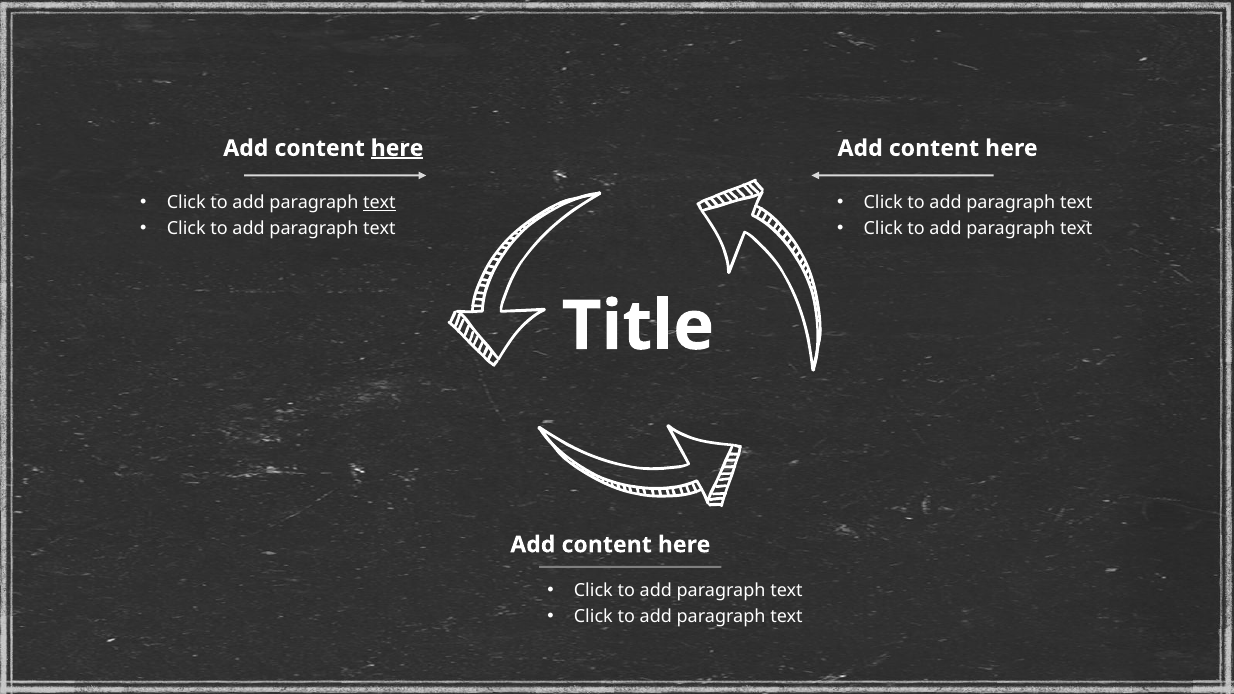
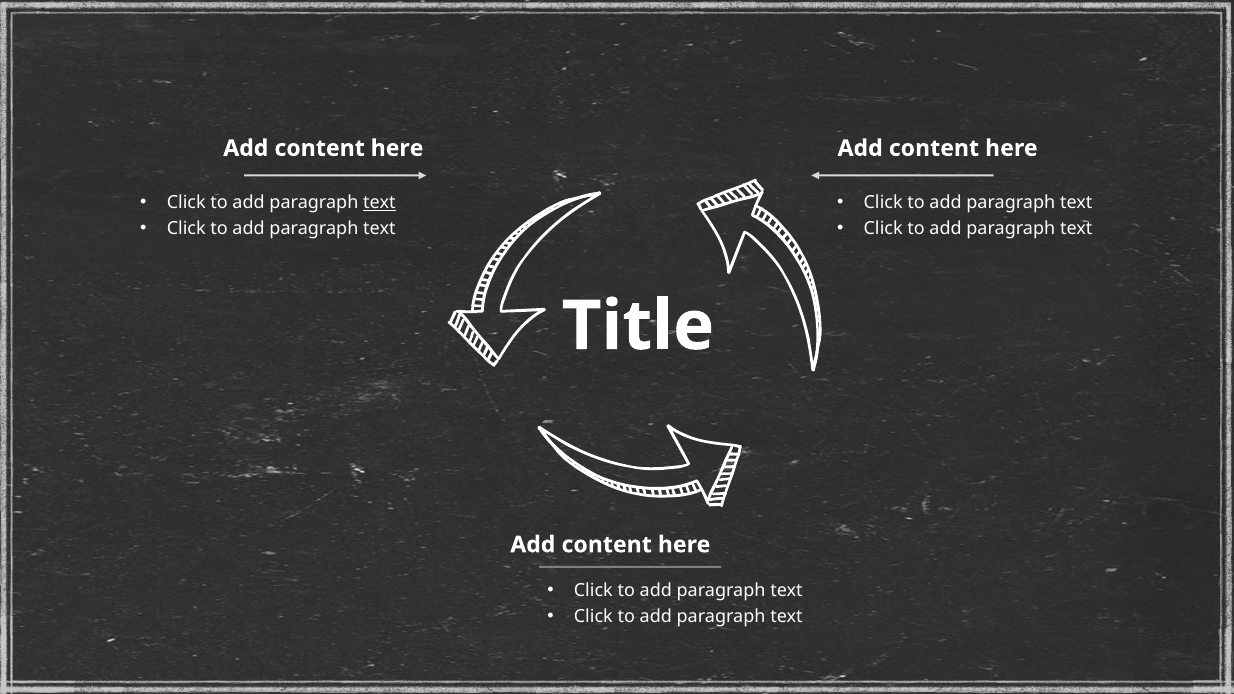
here underline: present -> none (397, 148)
